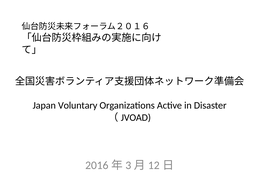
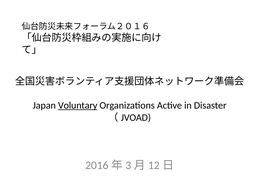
Voluntary underline: none -> present (78, 105)
